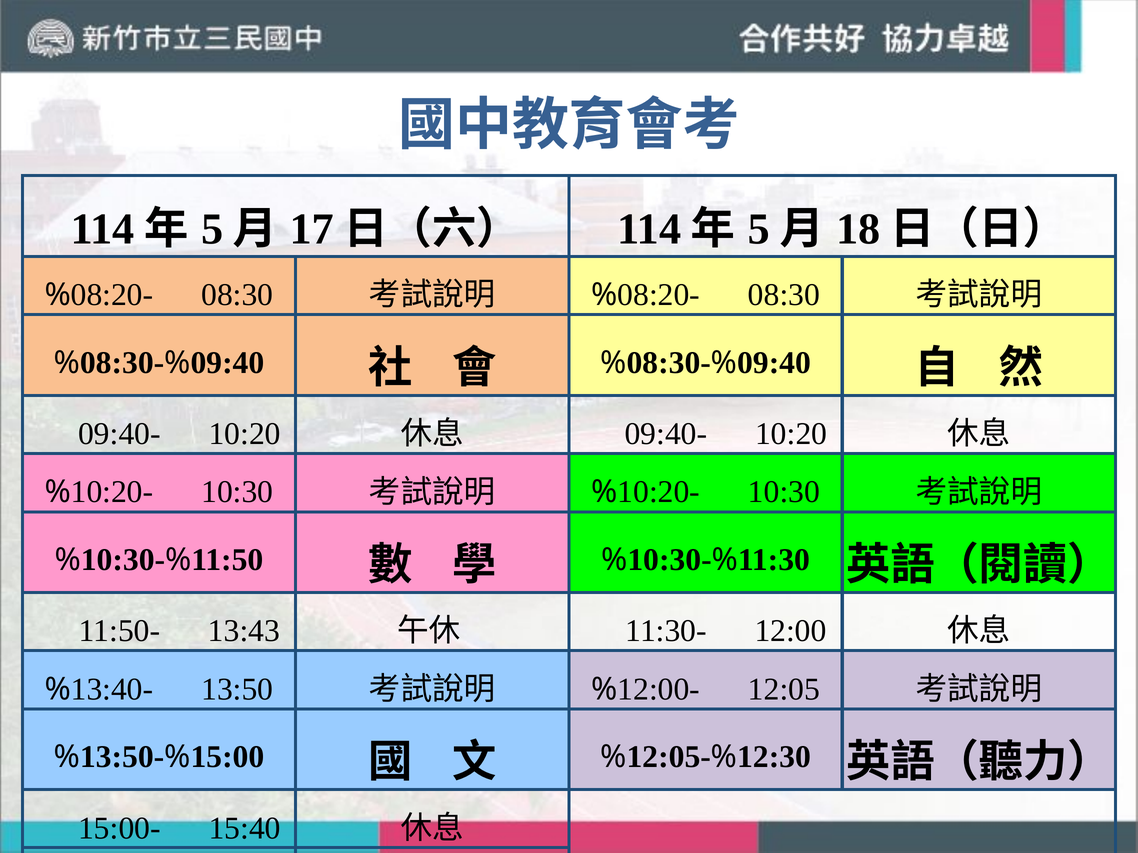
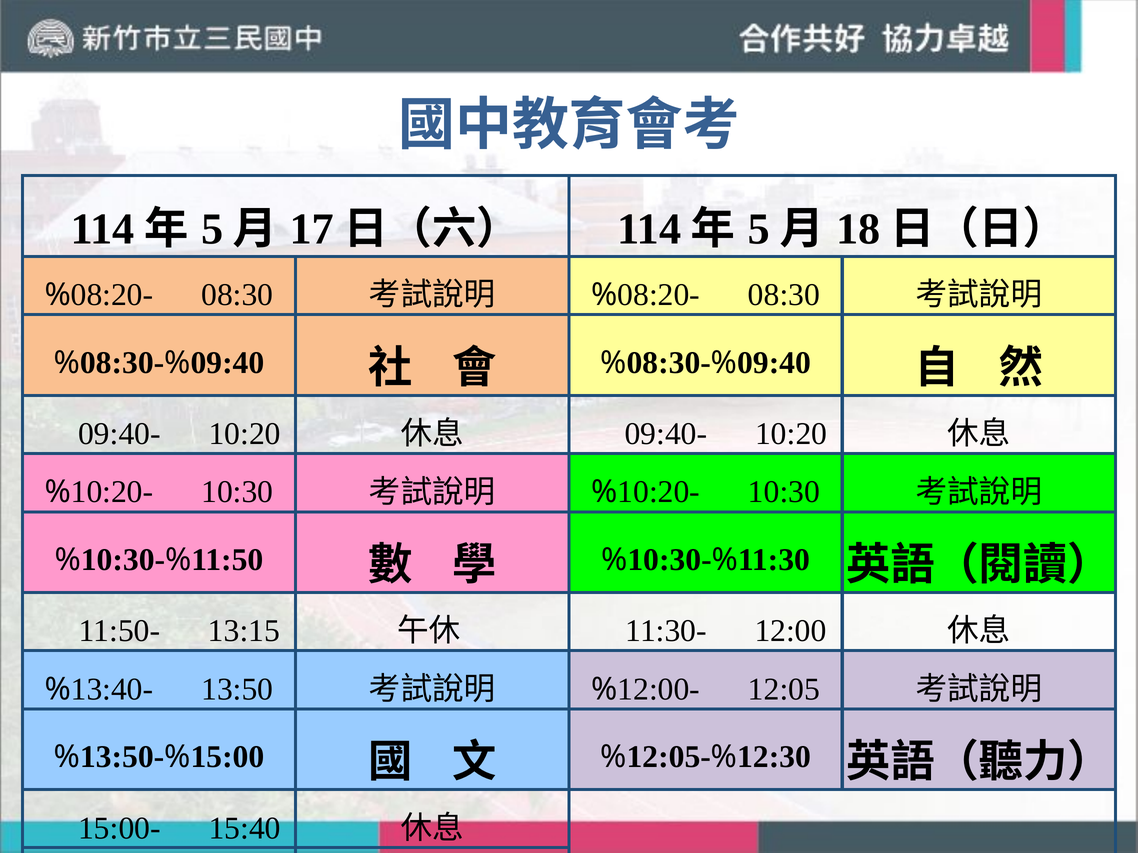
13:43: 13:43 -> 13:15 (244, 631)
